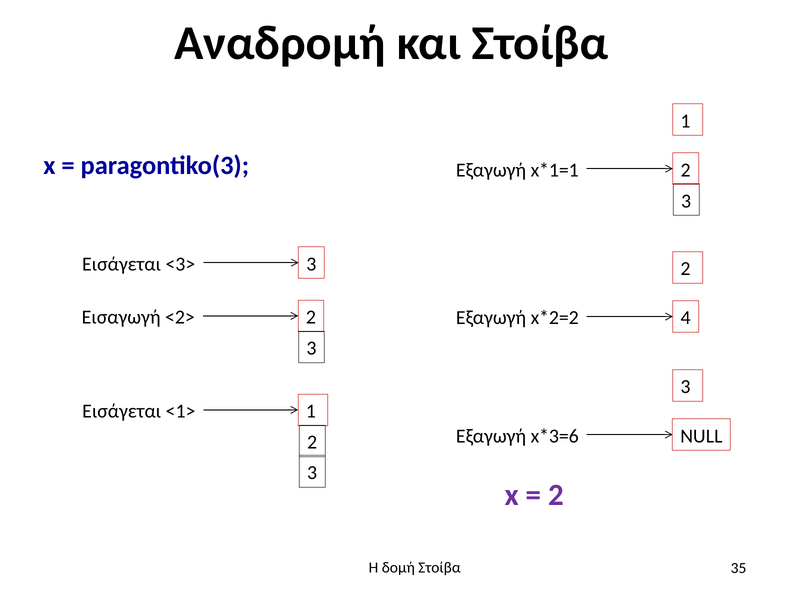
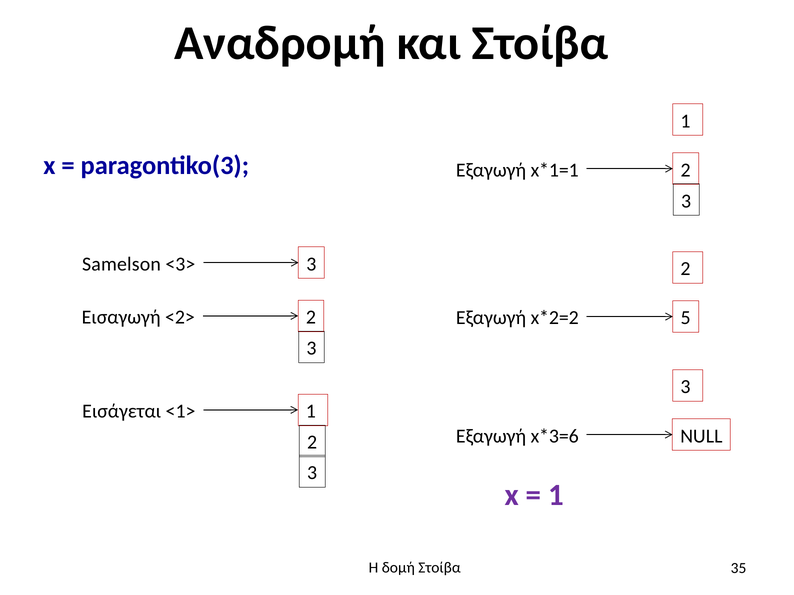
Εισάγεται: Εισάγεται -> Samelson (121, 264)
4: 4 -> 5 (686, 318)
2: 2 -> 1 (556, 496)
